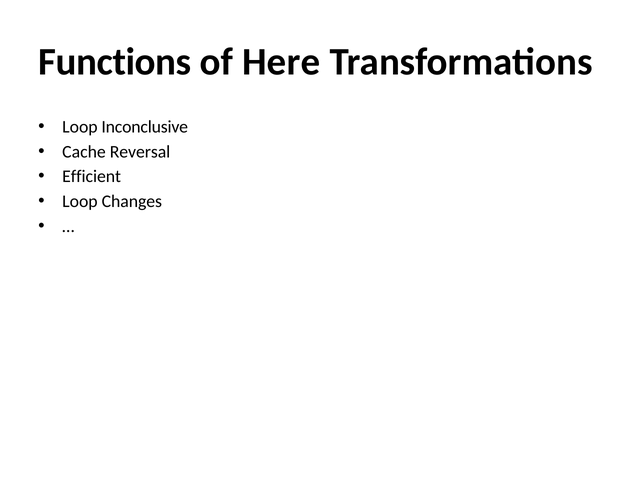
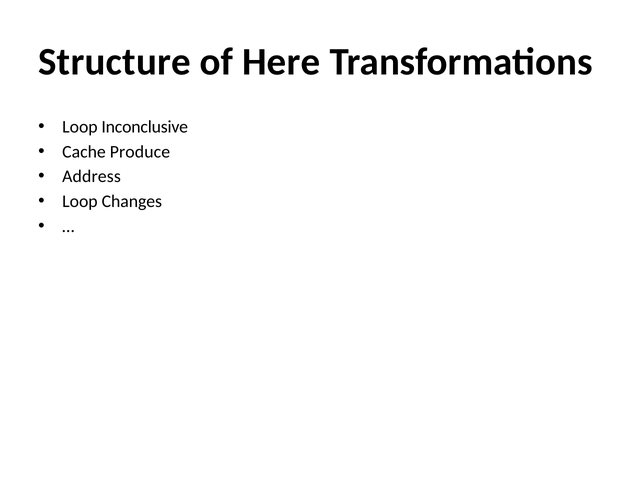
Functions: Functions -> Structure (115, 62)
Reversal: Reversal -> Produce (140, 152)
Efficient: Efficient -> Address (92, 176)
